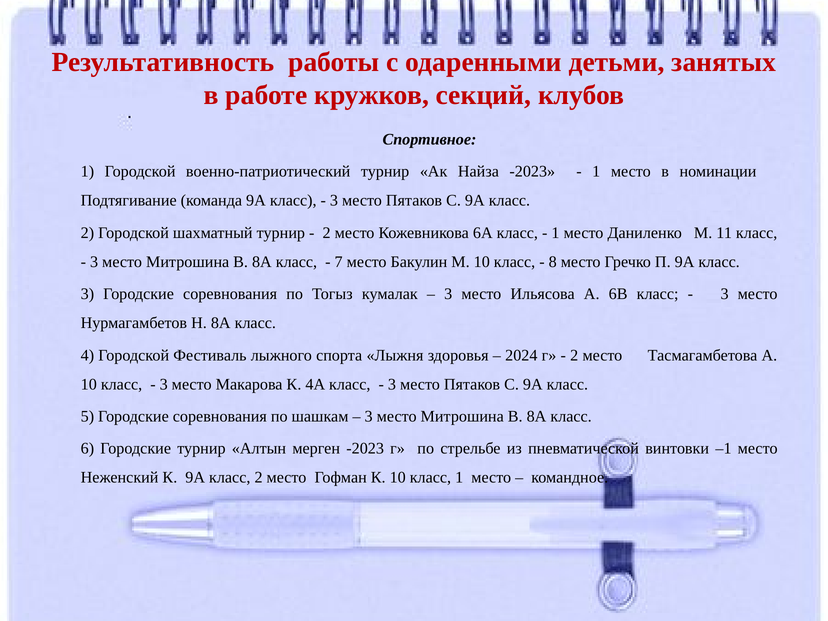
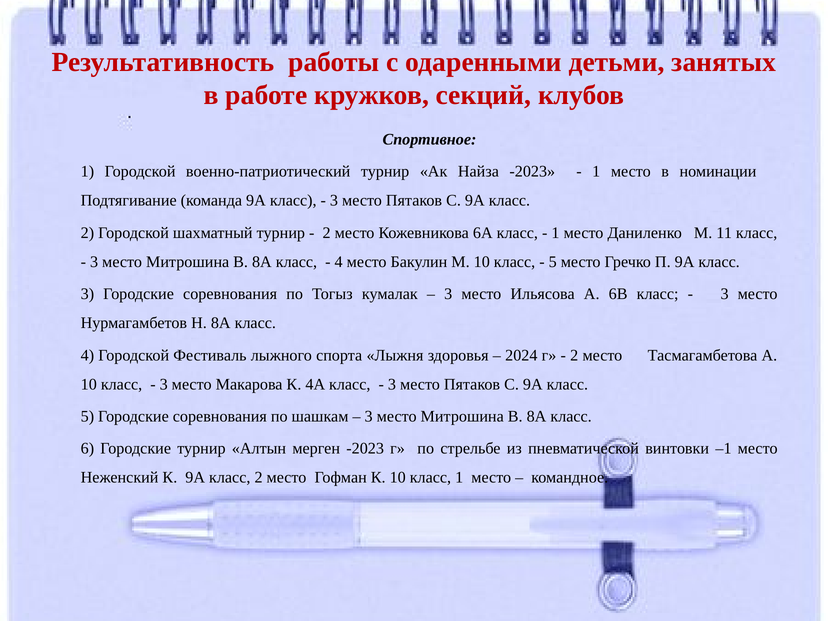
7: 7 -> 4 (339, 262)
8: 8 -> 5 (553, 262)
